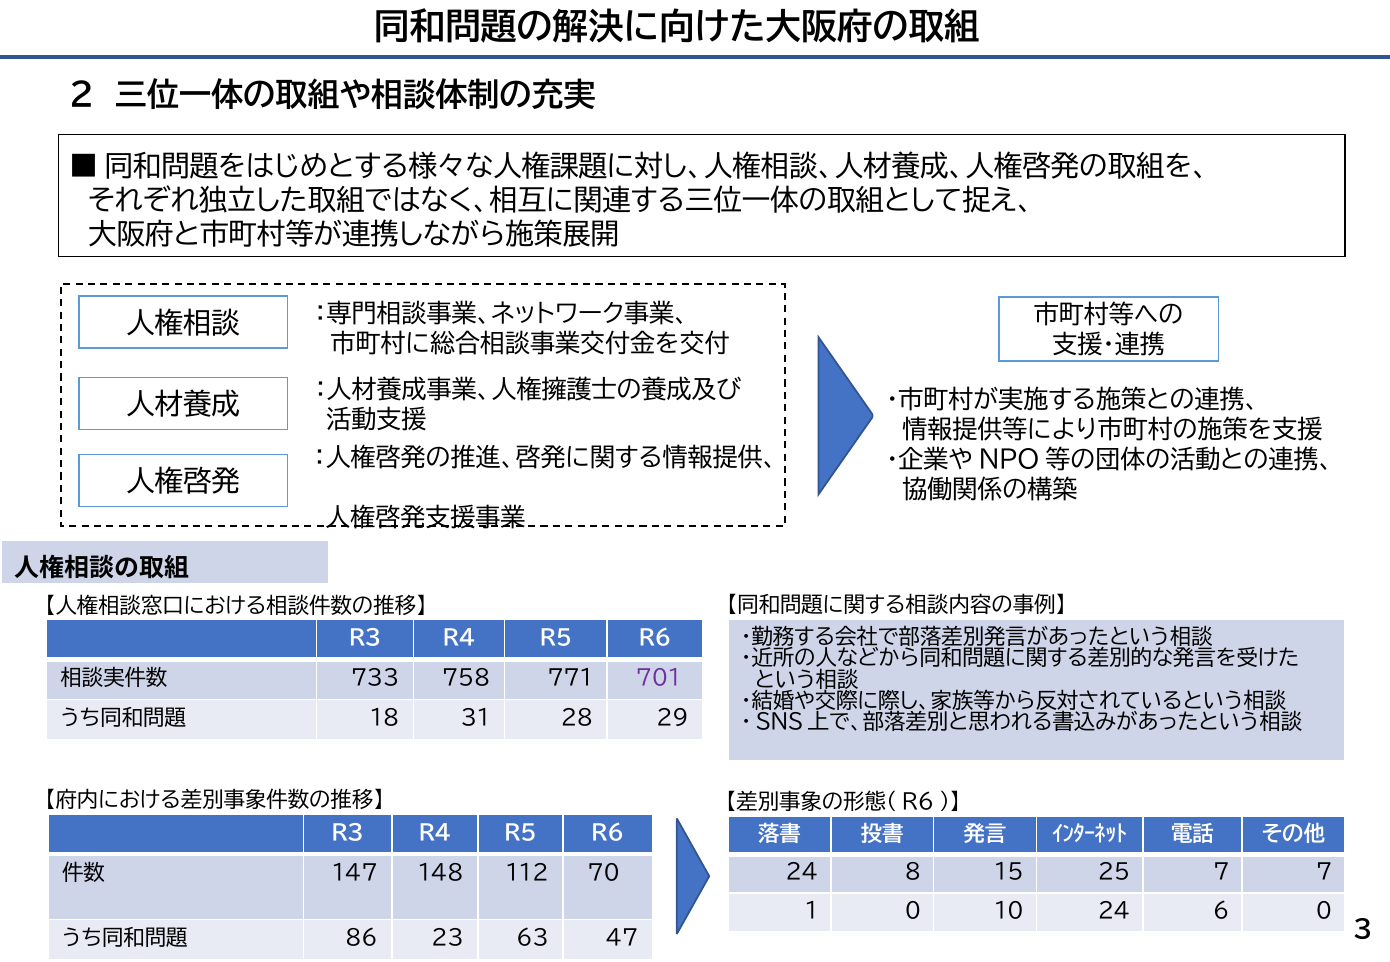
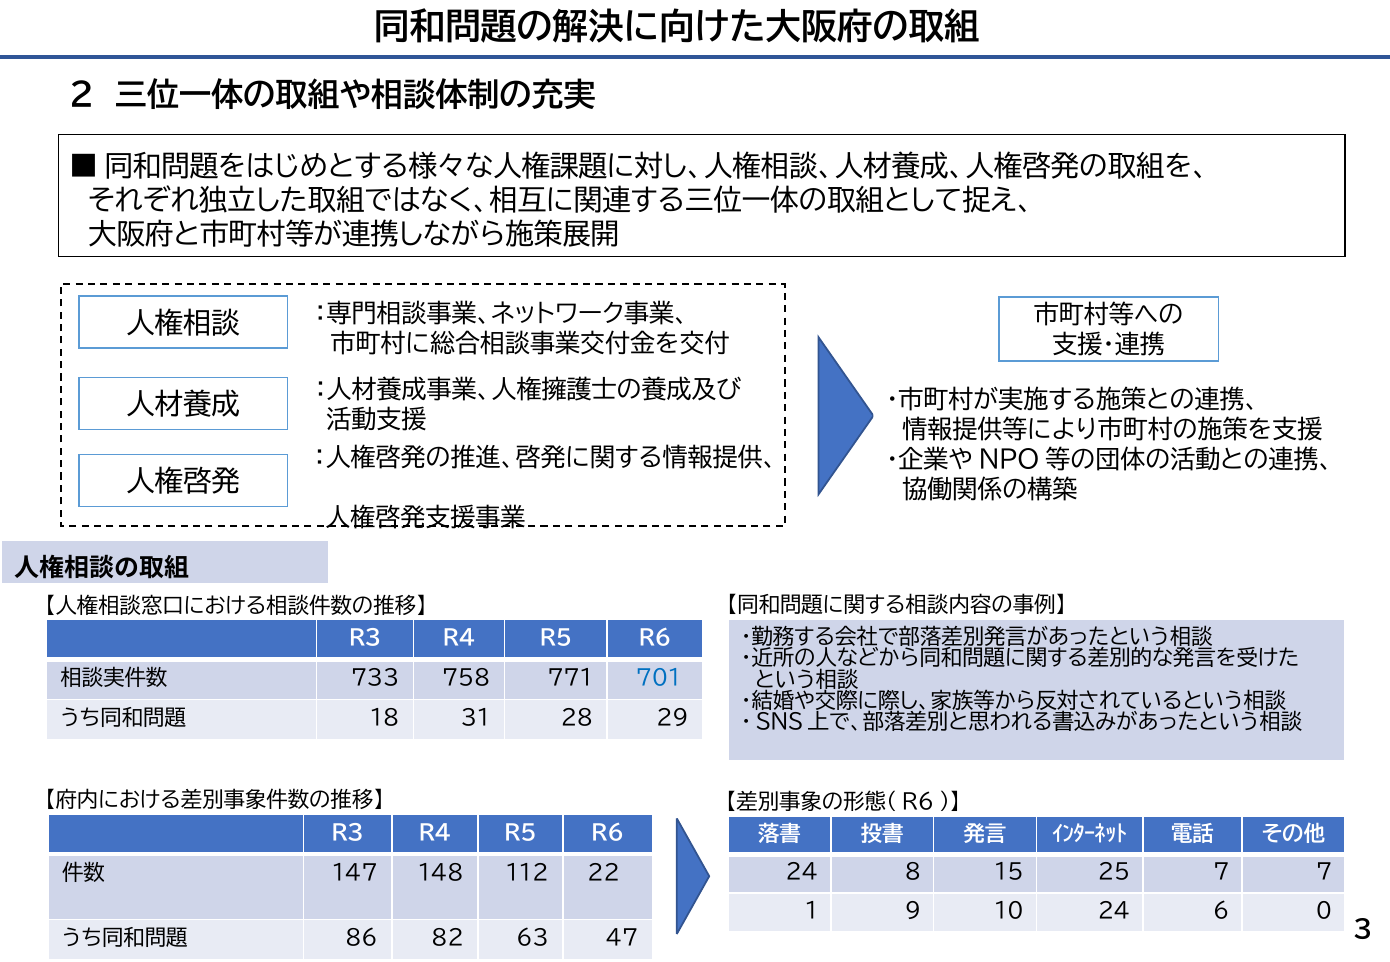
701 colour: purple -> blue (658, 679)
70: 70 -> 22 (604, 873)
1 0: 0 -> 9 (913, 911)
23: 23 -> 82 (448, 939)
